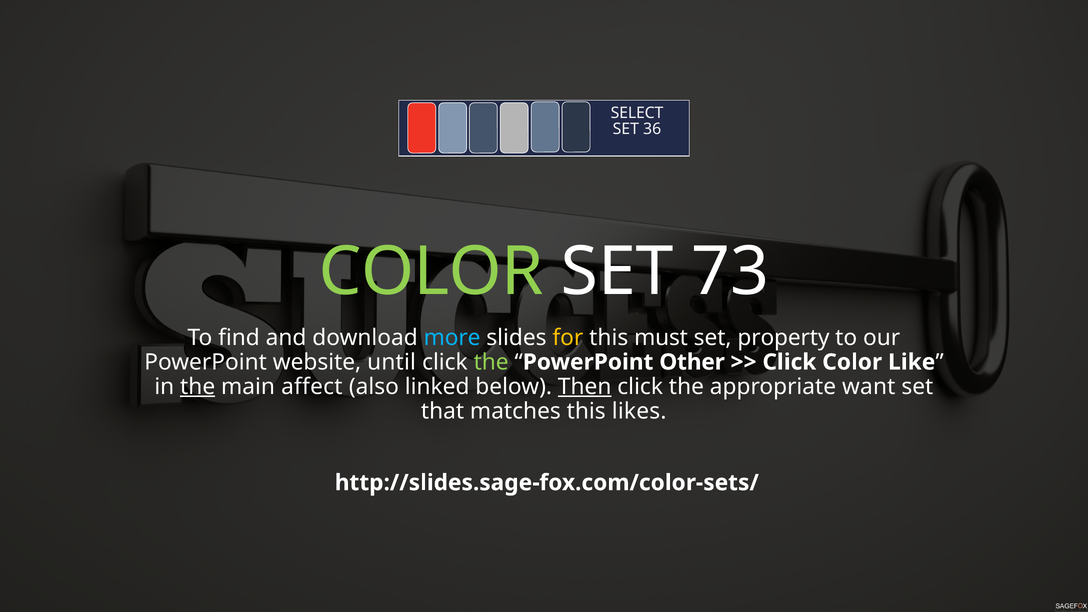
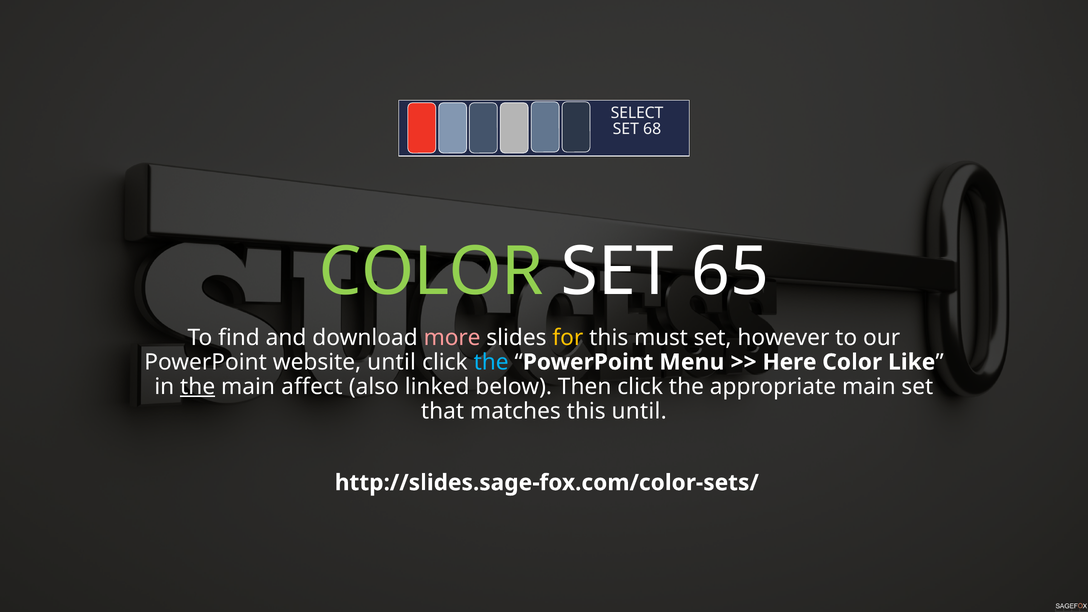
36: 36 -> 68 (652, 129)
73: 73 -> 65 (730, 272)
more colour: light blue -> pink (452, 338)
property: property -> however (783, 338)
the colour: light green -> light blue (491, 362)
Other: Other -> Menu (692, 362)
Click: Click -> Here (789, 362)
Then underline: present -> none (585, 387)
appropriate want: want -> main (869, 387)
this likes: likes -> until (639, 411)
